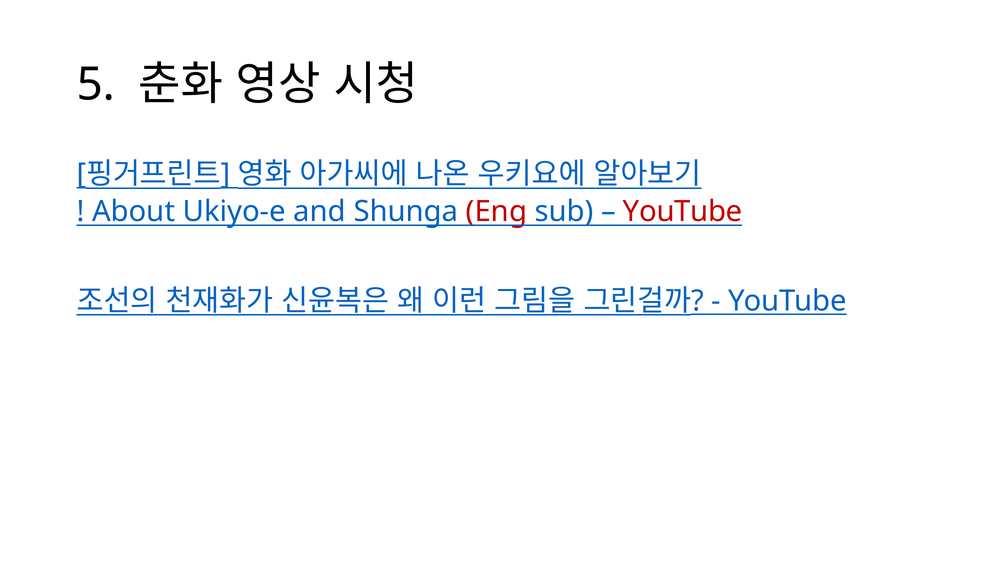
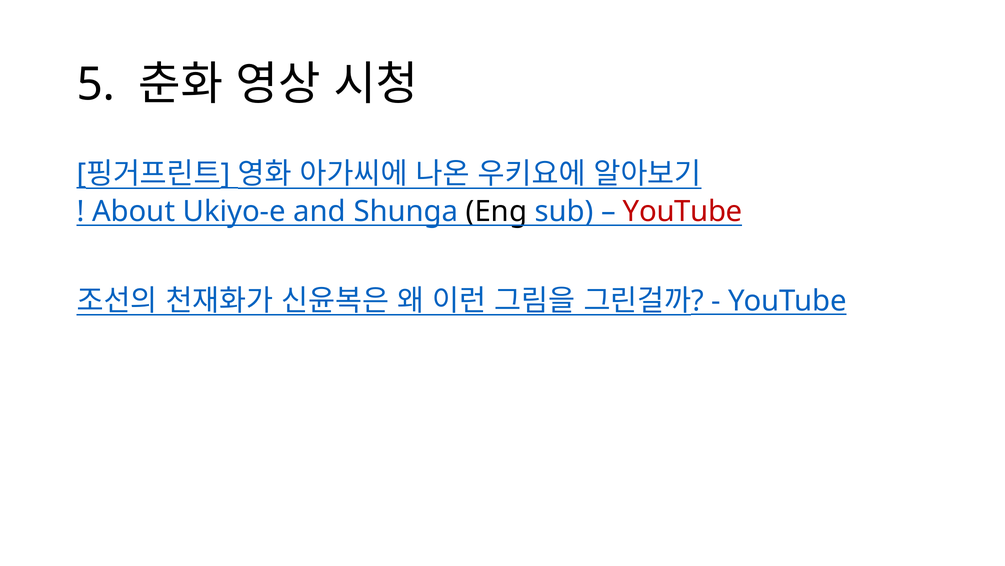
Eng colour: red -> black (496, 211)
